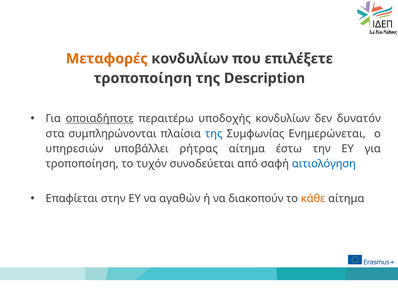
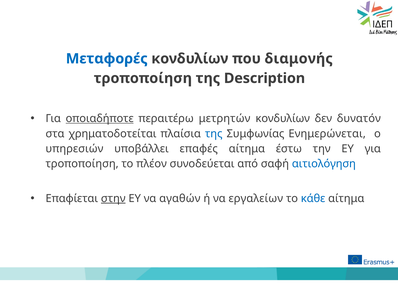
Μεταφορές colour: orange -> blue (107, 59)
επιλέξετε: επιλέξετε -> διαμονής (299, 59)
υποδοχής: υποδοχής -> μετρητών (225, 119)
συμπληρώνονται: συμπληρώνονται -> χρηματοδοτείται (112, 134)
ρήτρας: ρήτρας -> επαφές (199, 149)
τυχόν: τυχόν -> πλέον (152, 164)
στην underline: none -> present (113, 199)
διακοπούν: διακοπούν -> εργαλείων (256, 199)
κάθε colour: orange -> blue (313, 199)
